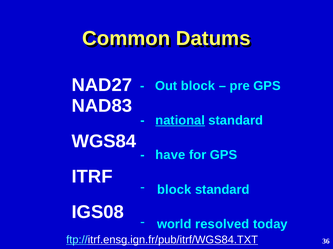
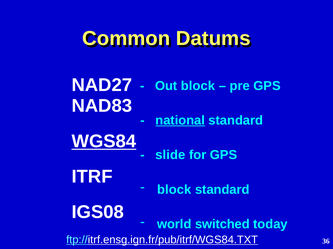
WGS84 underline: none -> present (104, 142)
have: have -> slide (170, 155)
resolved: resolved -> switched (222, 225)
